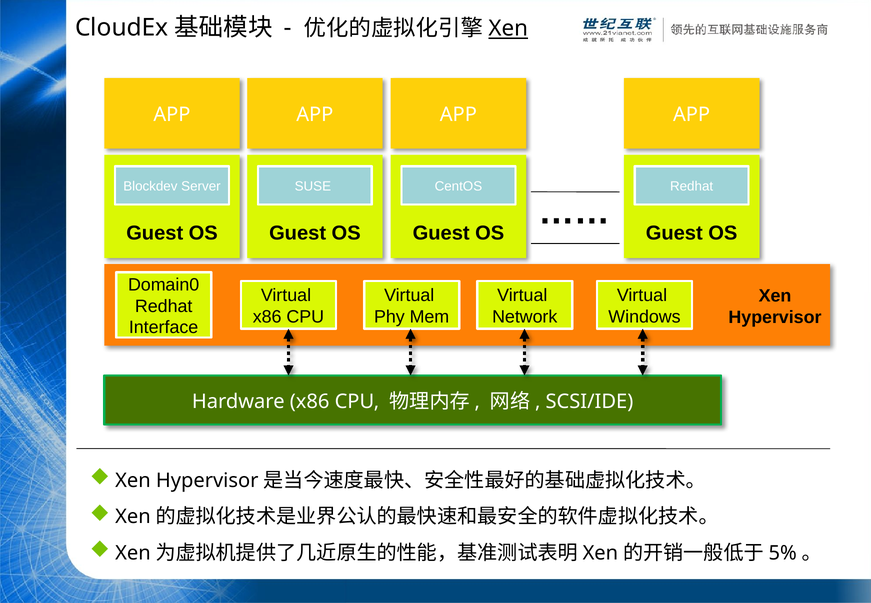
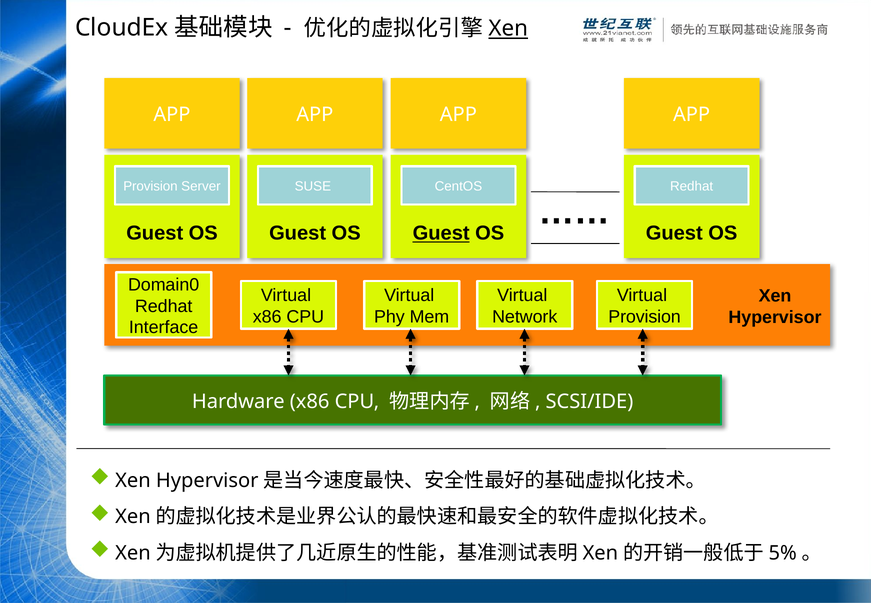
Blockdev: Blockdev -> Provision (150, 186)
Guest underline: none -> present (441, 233)
Windows: Windows -> Provision (645, 317)
